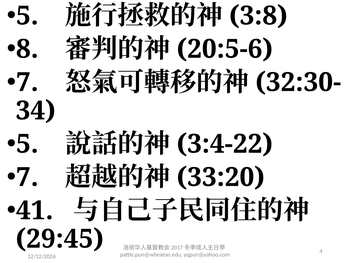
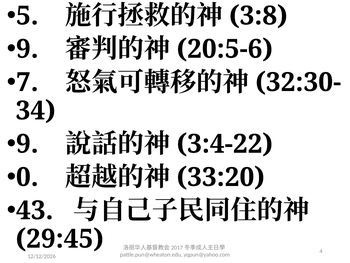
8: 8 -> 9 (27, 49)
5: 5 -> 9 (27, 144)
7: 7 -> 0 (27, 177)
41: 41 -> 43 (35, 210)
